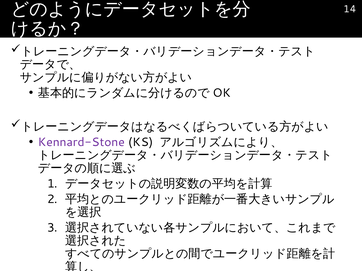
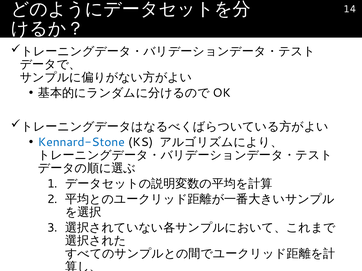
Kennard-Stone colour: purple -> blue (81, 142)
